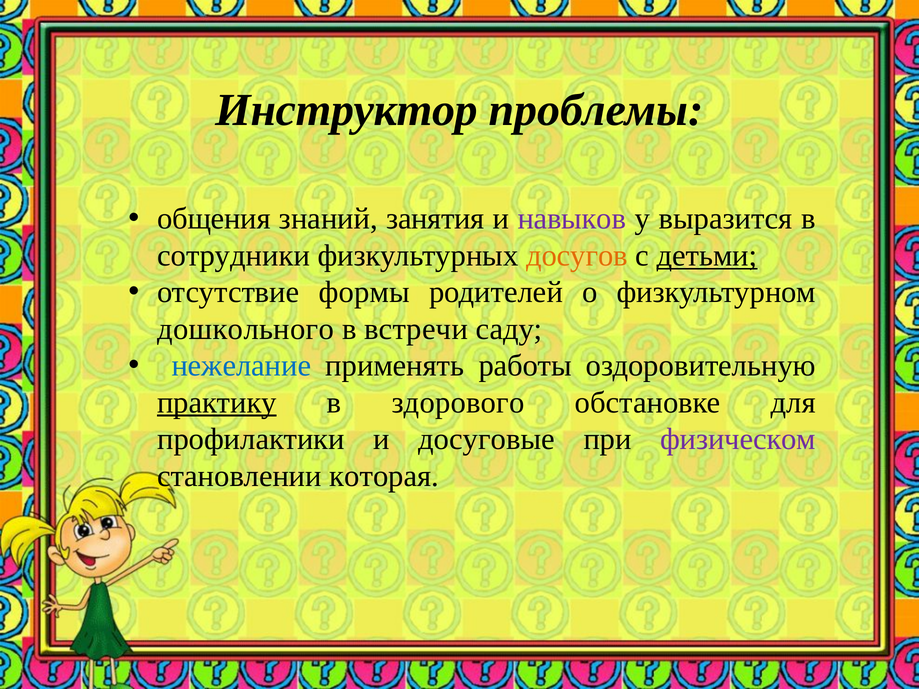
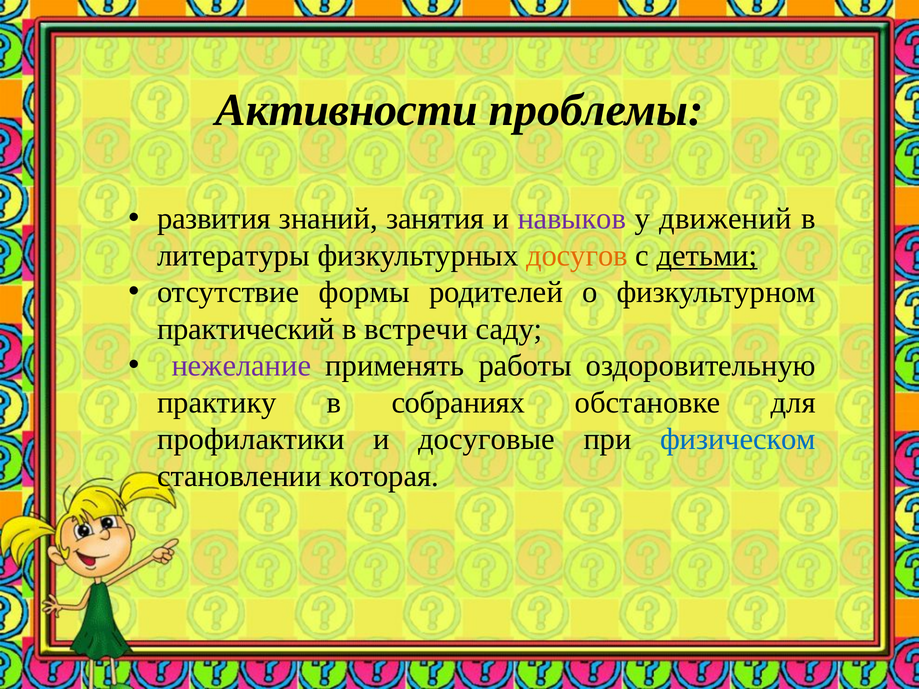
Инструктор: Инструктор -> Активности (347, 110)
общения: общения -> развития (214, 219)
выразится: выразится -> движений (725, 219)
сотрудники: сотрудники -> литературы (234, 256)
дошкольного: дошкольного -> практический (246, 329)
нежелание colour: blue -> purple (241, 366)
практику underline: present -> none (217, 403)
здорового: здорового -> собраниях (458, 403)
физическом colour: purple -> blue (738, 439)
